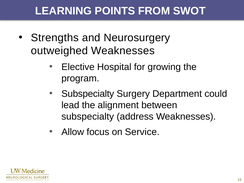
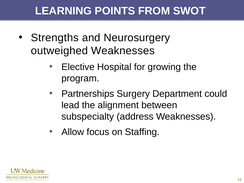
Subspecialty: Subspecialty -> Partnerships (88, 94)
Service: Service -> Staffing (142, 132)
